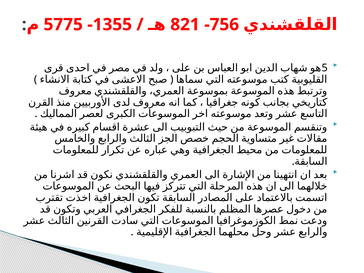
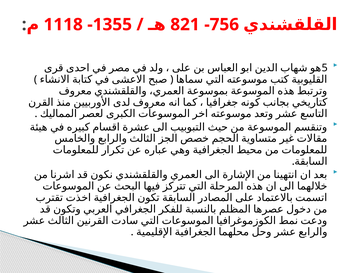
5775: 5775 -> 1118 (63, 25)
